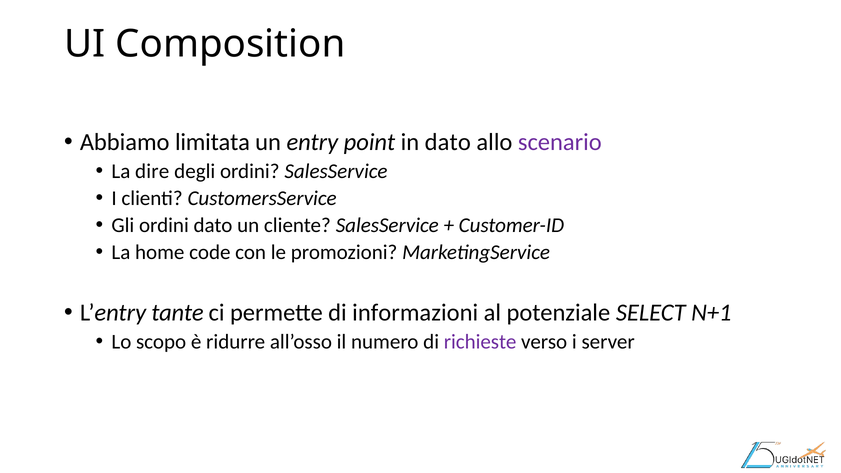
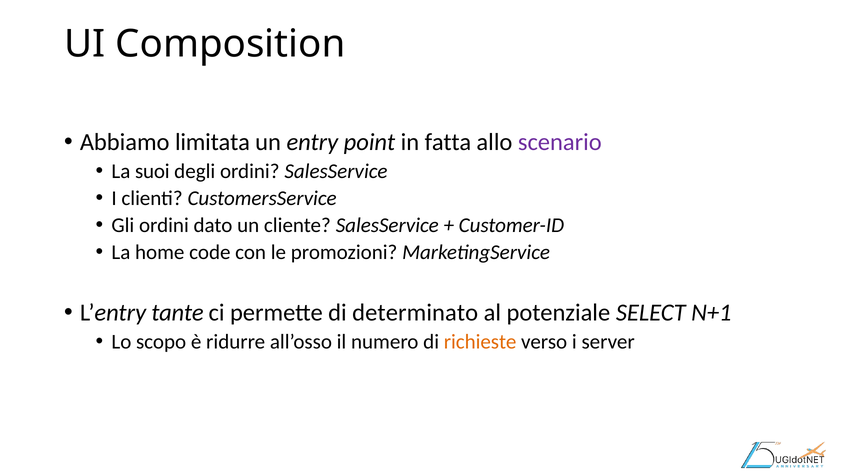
in dato: dato -> fatta (448, 142)
dire: dire -> suoi (152, 171)
informazioni: informazioni -> determinato (415, 313)
richieste colour: purple -> orange (480, 342)
